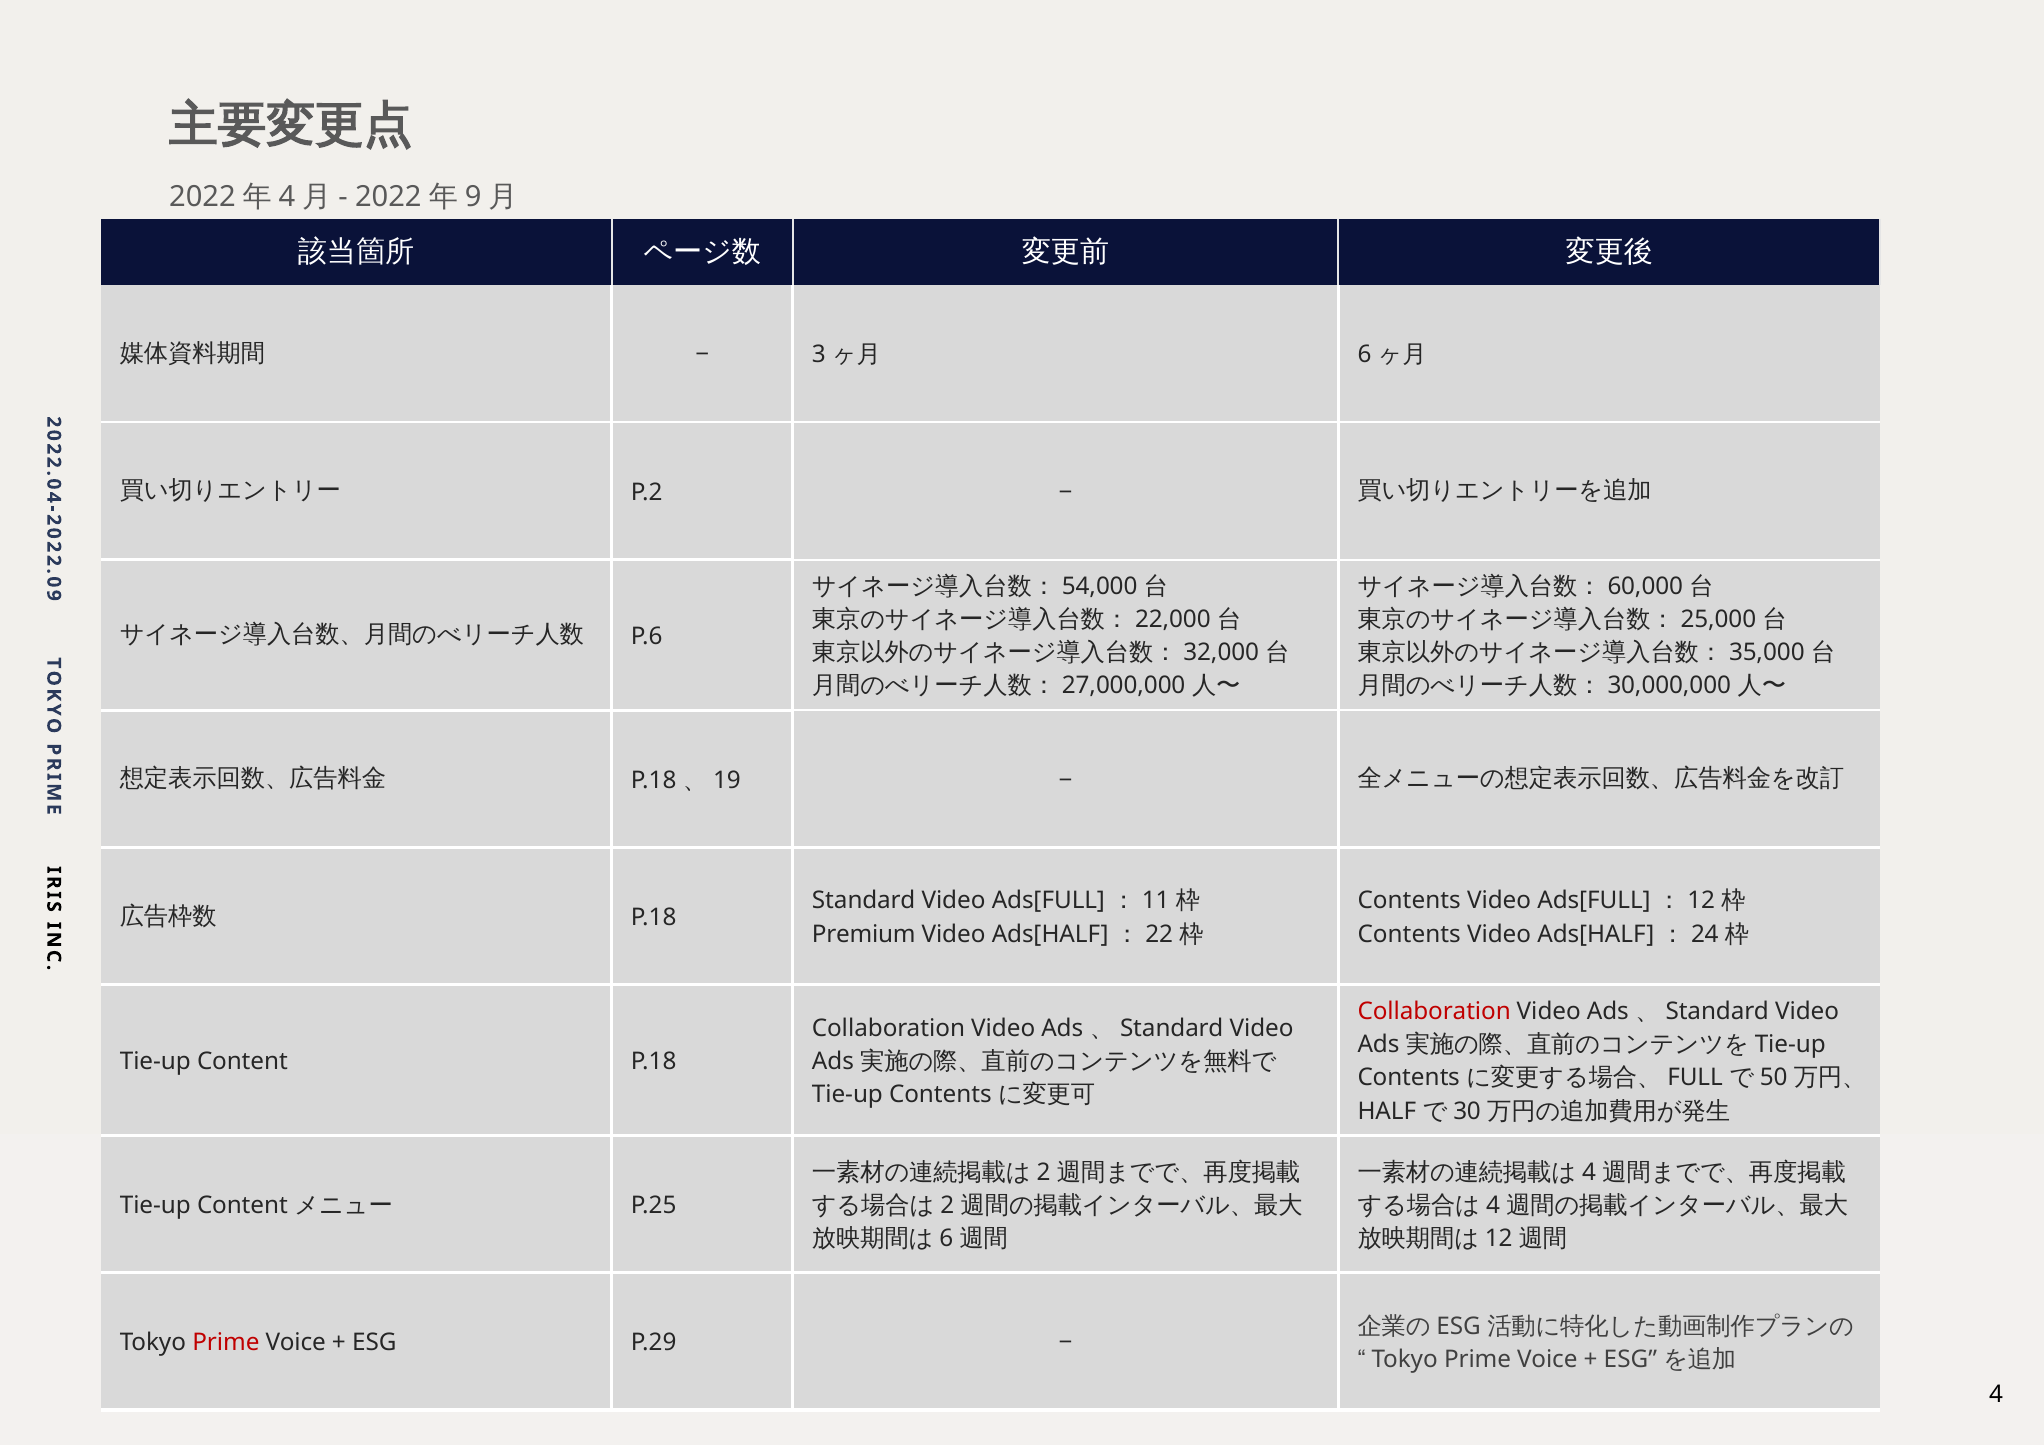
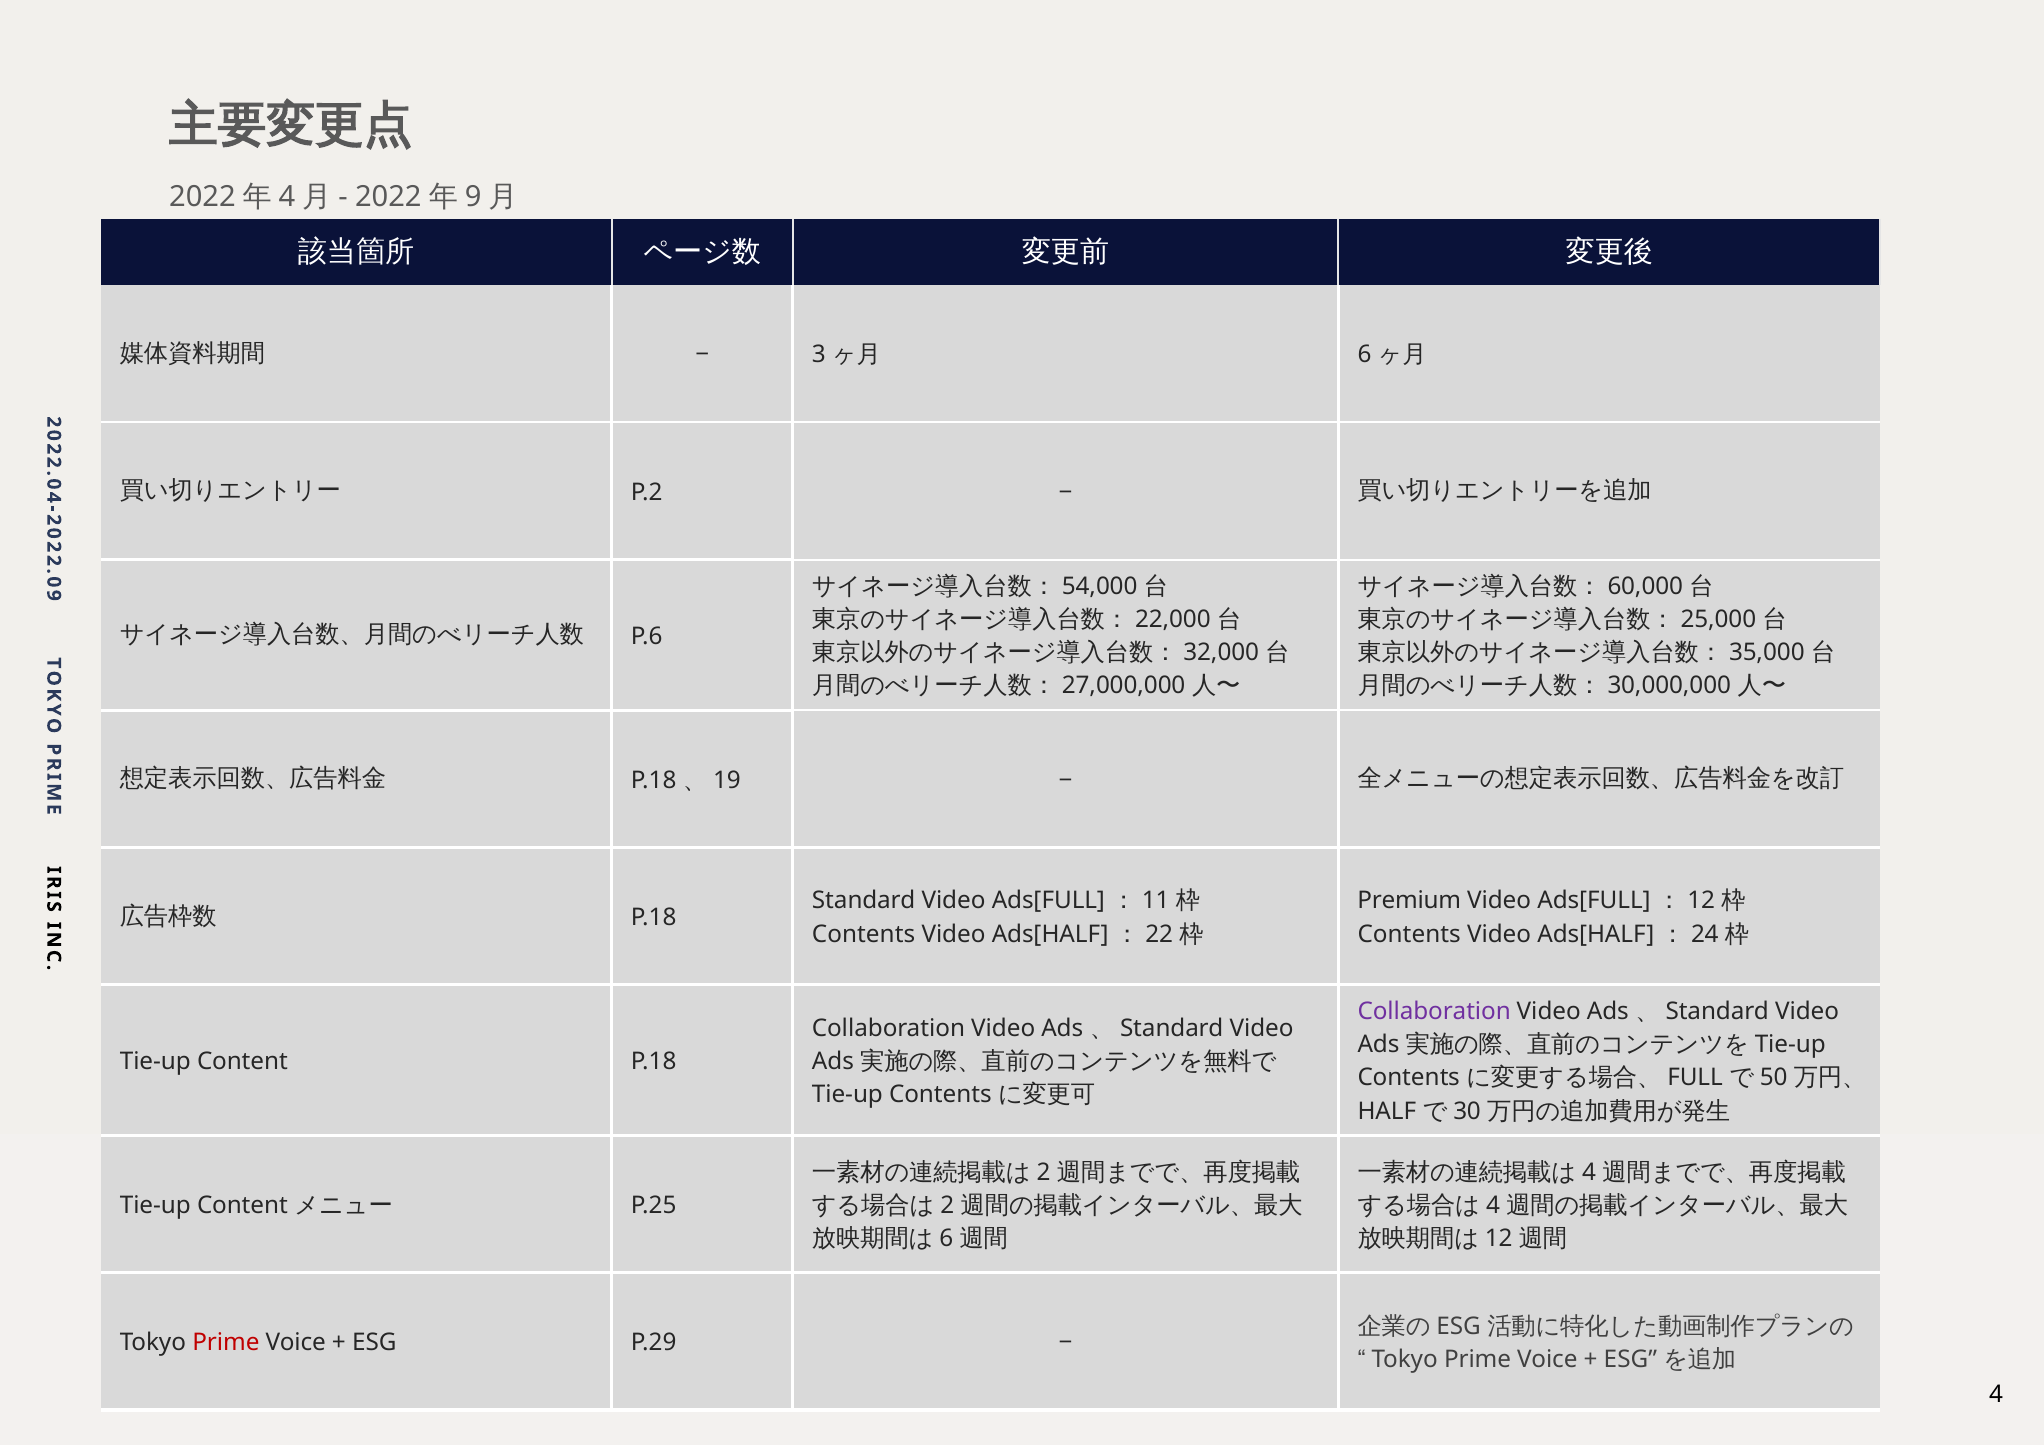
Contents: Contents -> Premium (1409, 901)
Premium: Premium -> Contents (864, 934)
Collaboration colour: red -> purple (1434, 1012)
